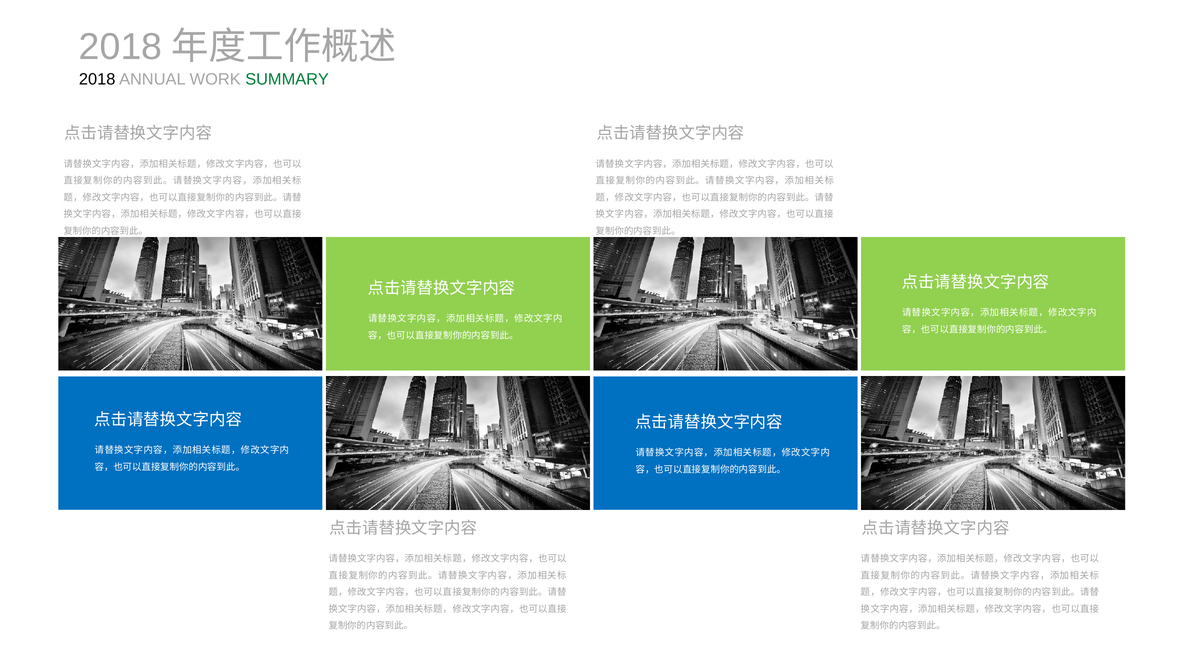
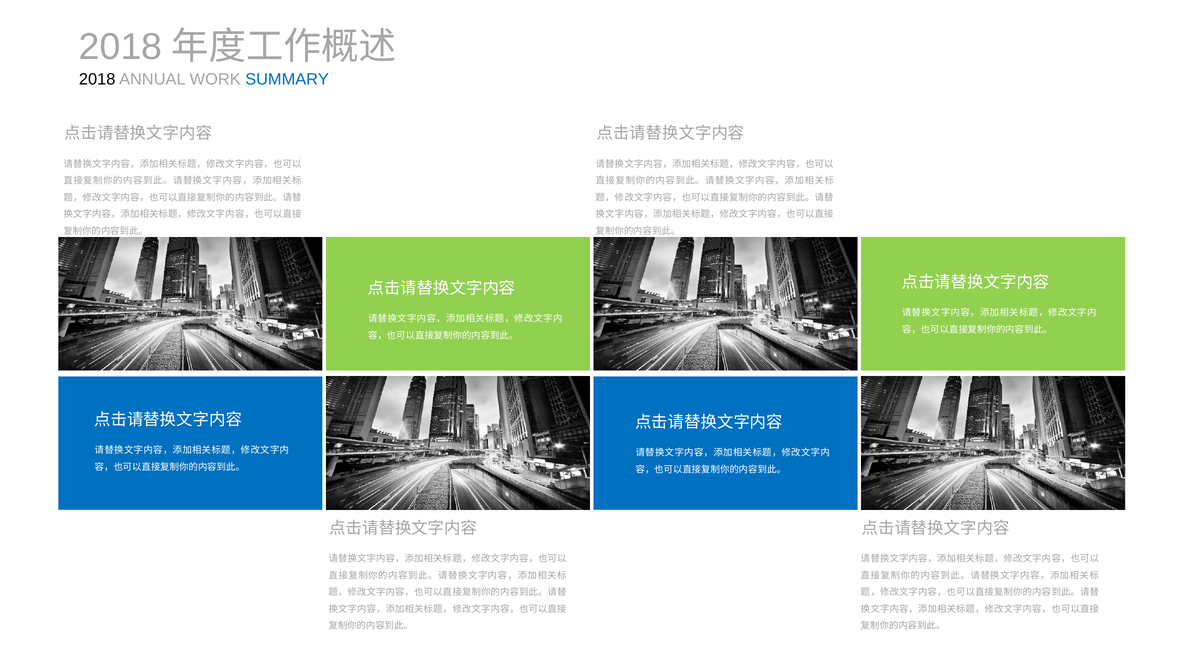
SUMMARY colour: green -> blue (287, 80)
